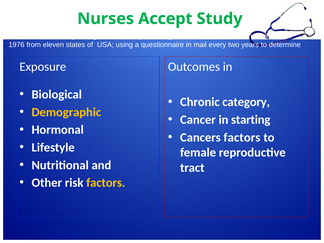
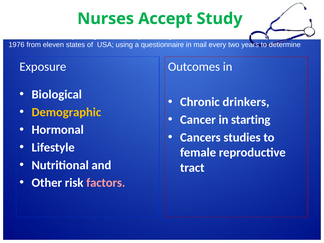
category: category -> drinkers (246, 102)
Cancers factors: factors -> studies (242, 137)
factors colour: yellow -> pink (106, 183)
